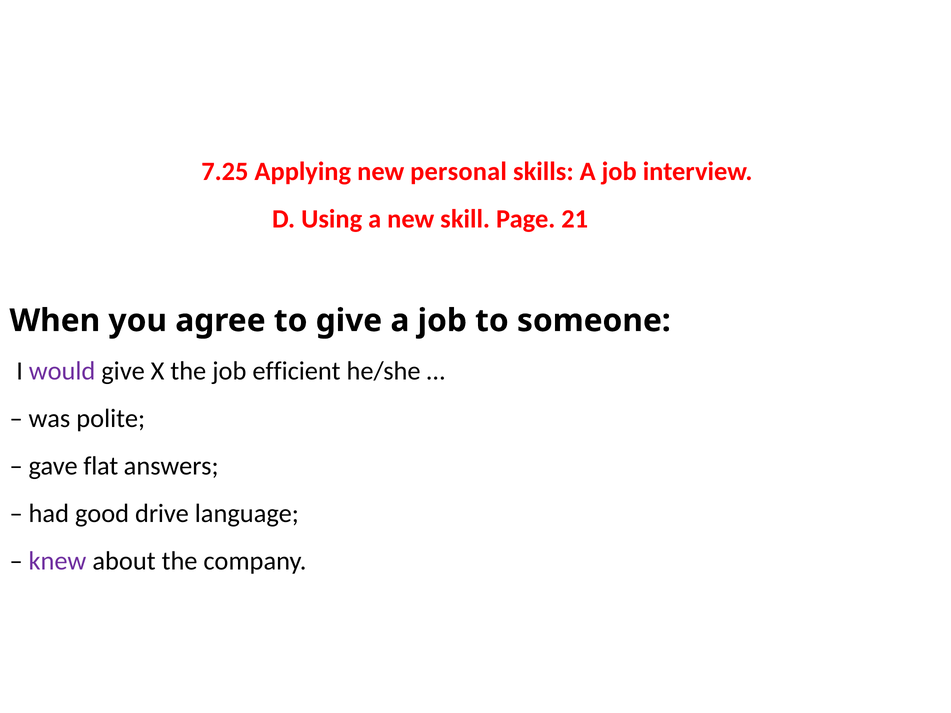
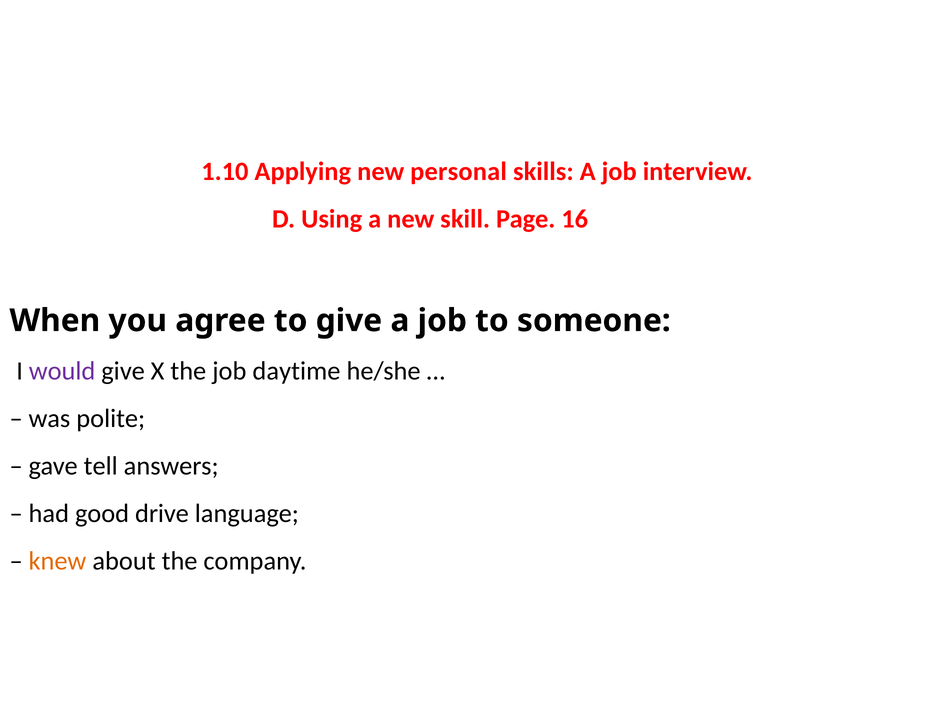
7.25: 7.25 -> 1.10 (225, 171)
21: 21 -> 16 (575, 219)
efficient: efficient -> daytime (296, 371)
flat: flat -> tell (101, 466)
knew colour: purple -> orange (57, 561)
